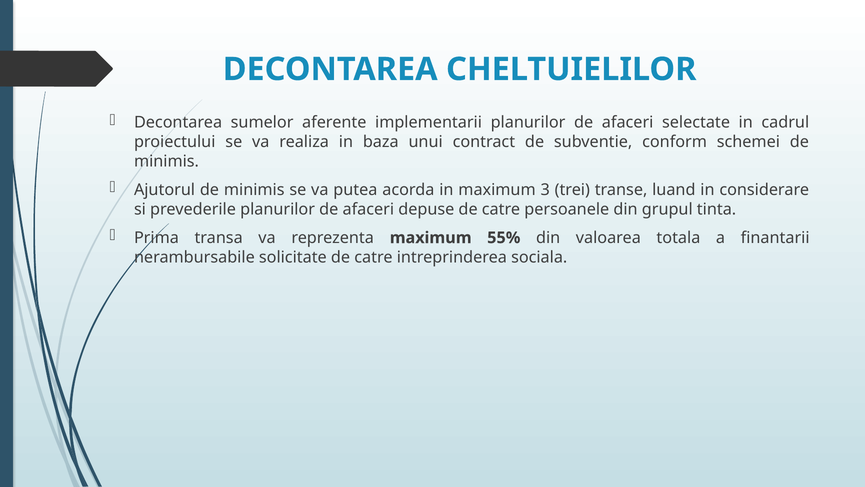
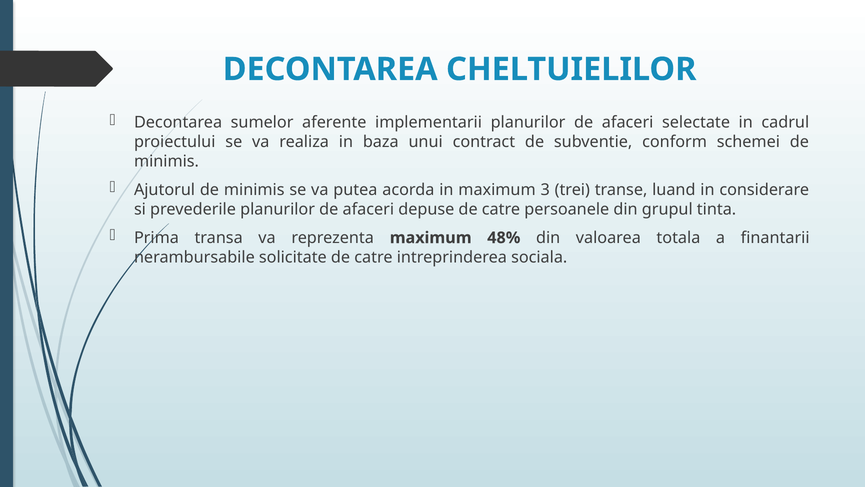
55%: 55% -> 48% (504, 238)
